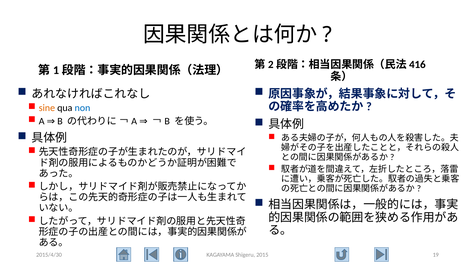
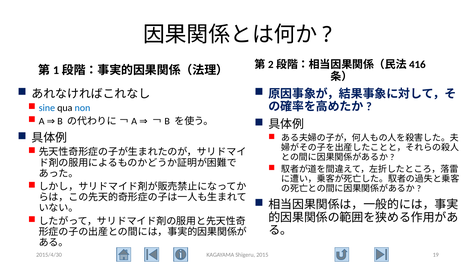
sine colour: orange -> blue (47, 108)
